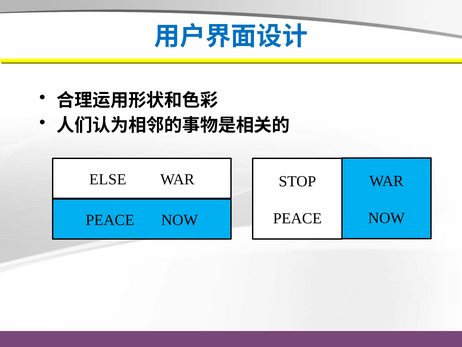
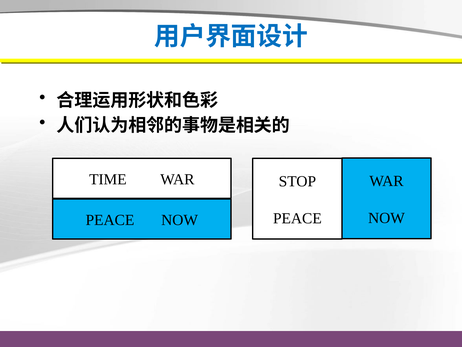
ELSE: ELSE -> TIME (108, 179)
